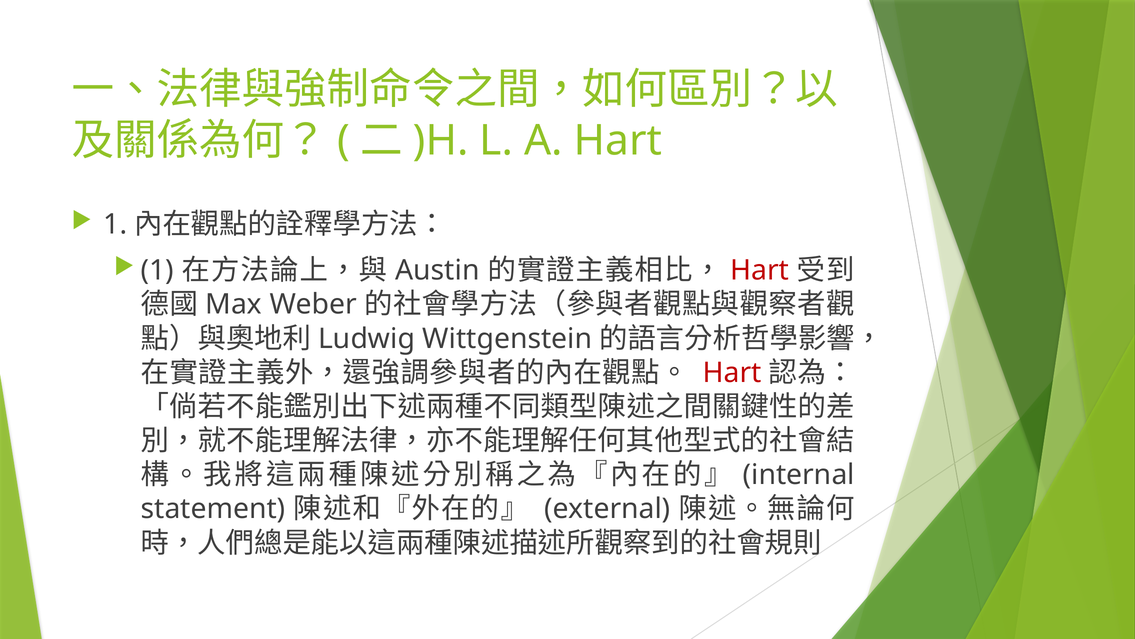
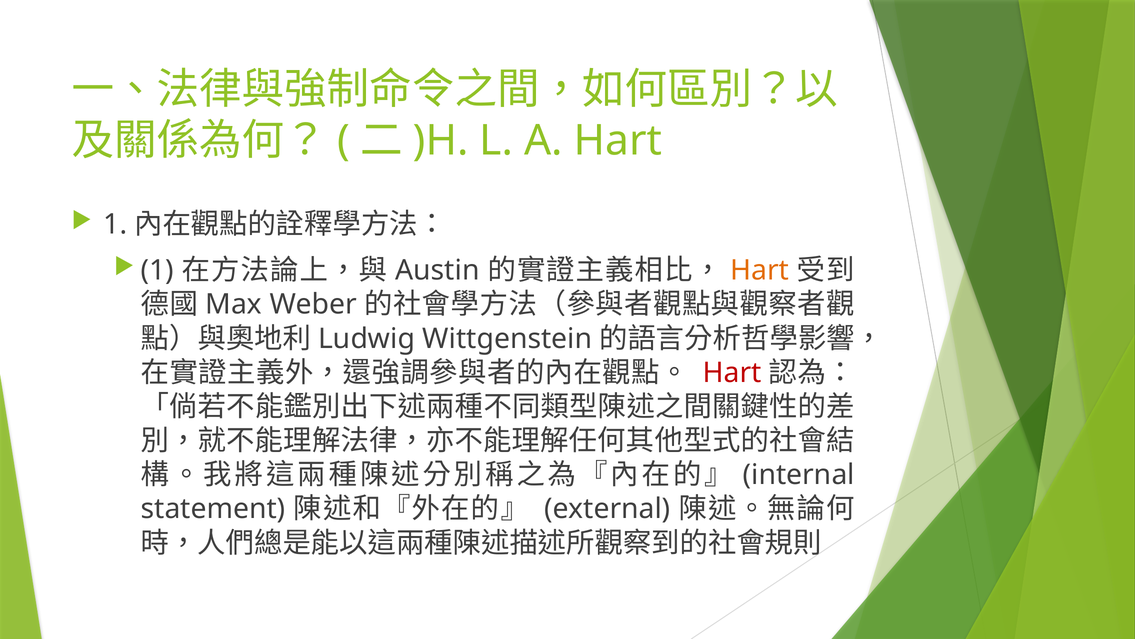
Hart colour: red -> orange (760, 270)
